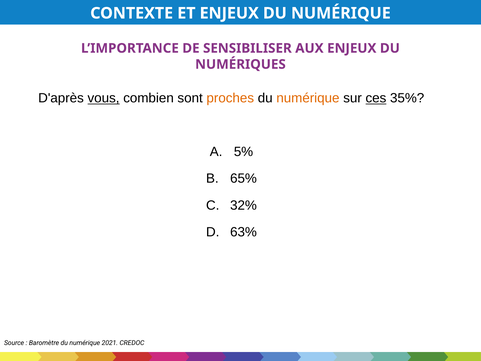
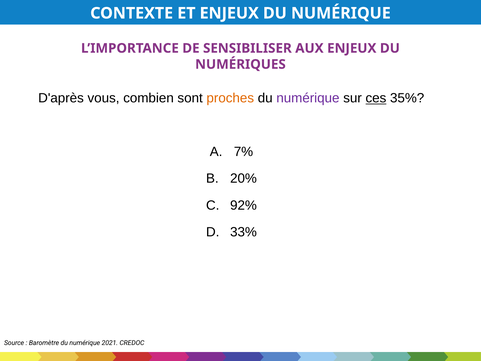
vous underline: present -> none (104, 98)
numérique colour: orange -> purple (308, 98)
5%: 5% -> 7% (243, 152)
65%: 65% -> 20% (243, 178)
32%: 32% -> 92% (243, 205)
63%: 63% -> 33% (243, 232)
